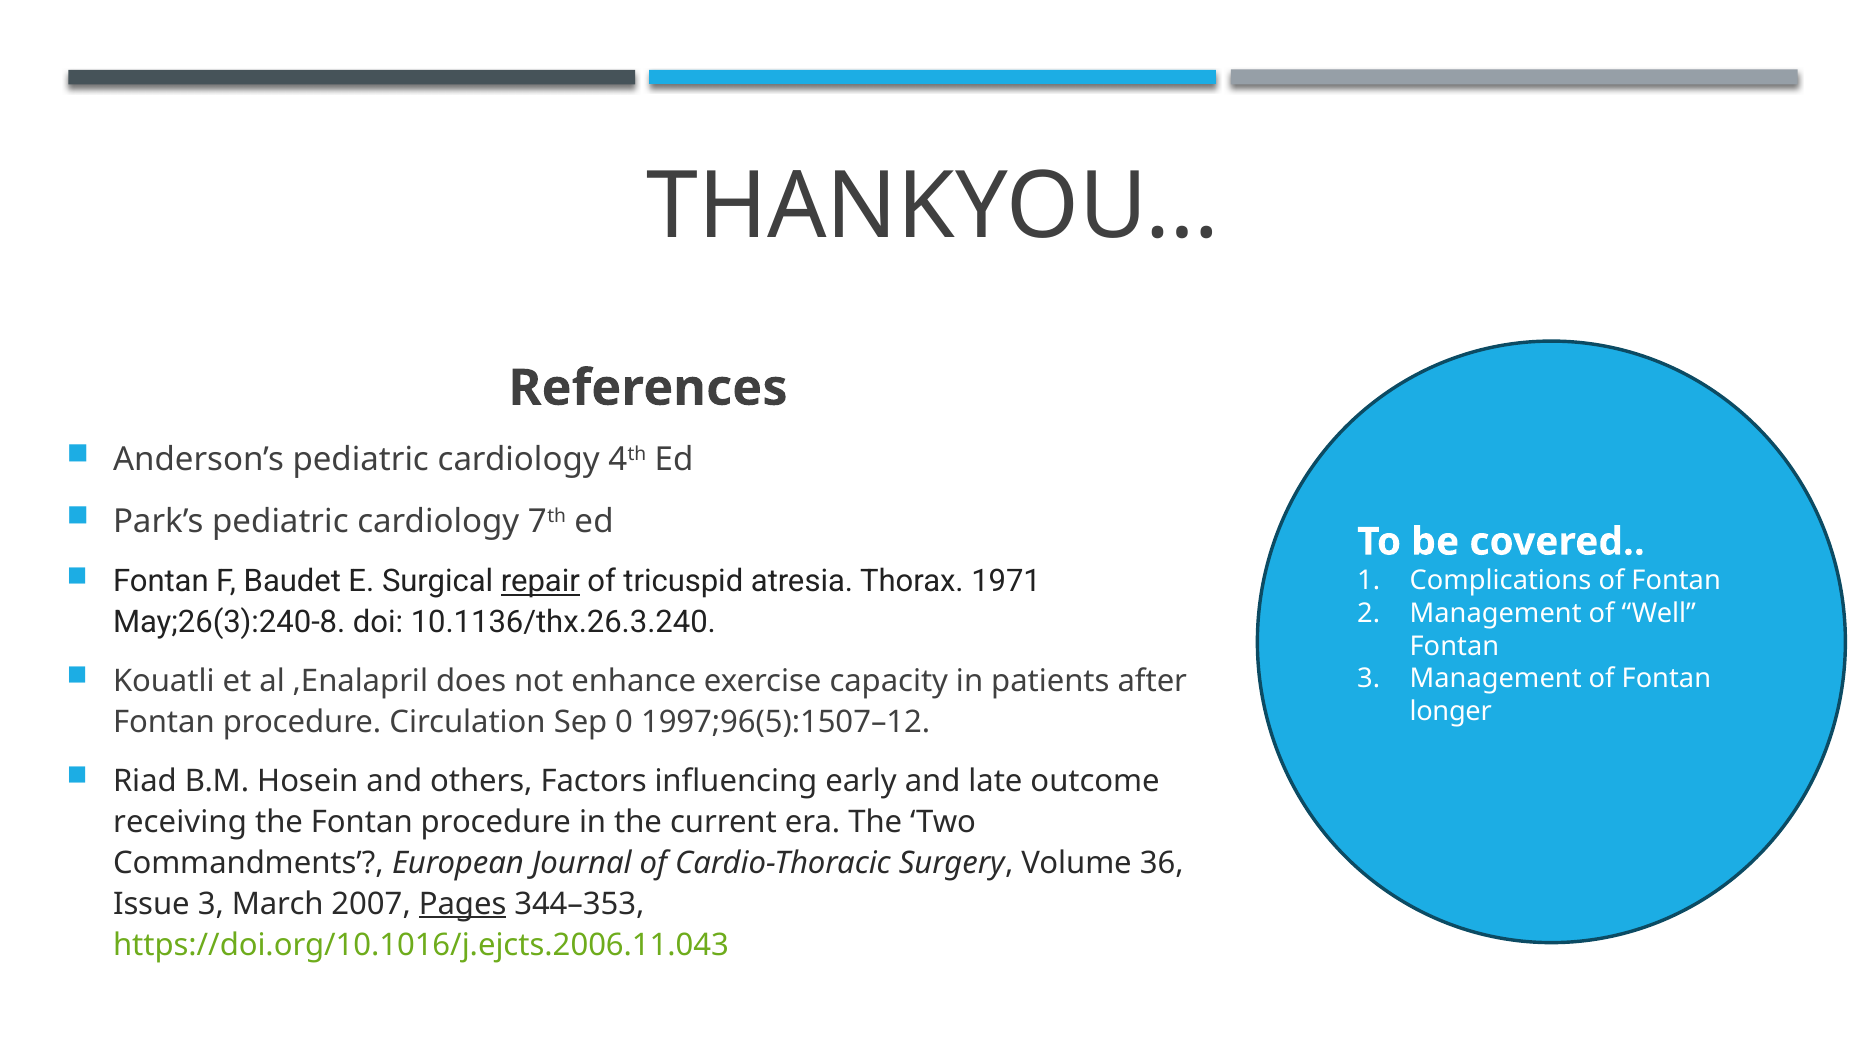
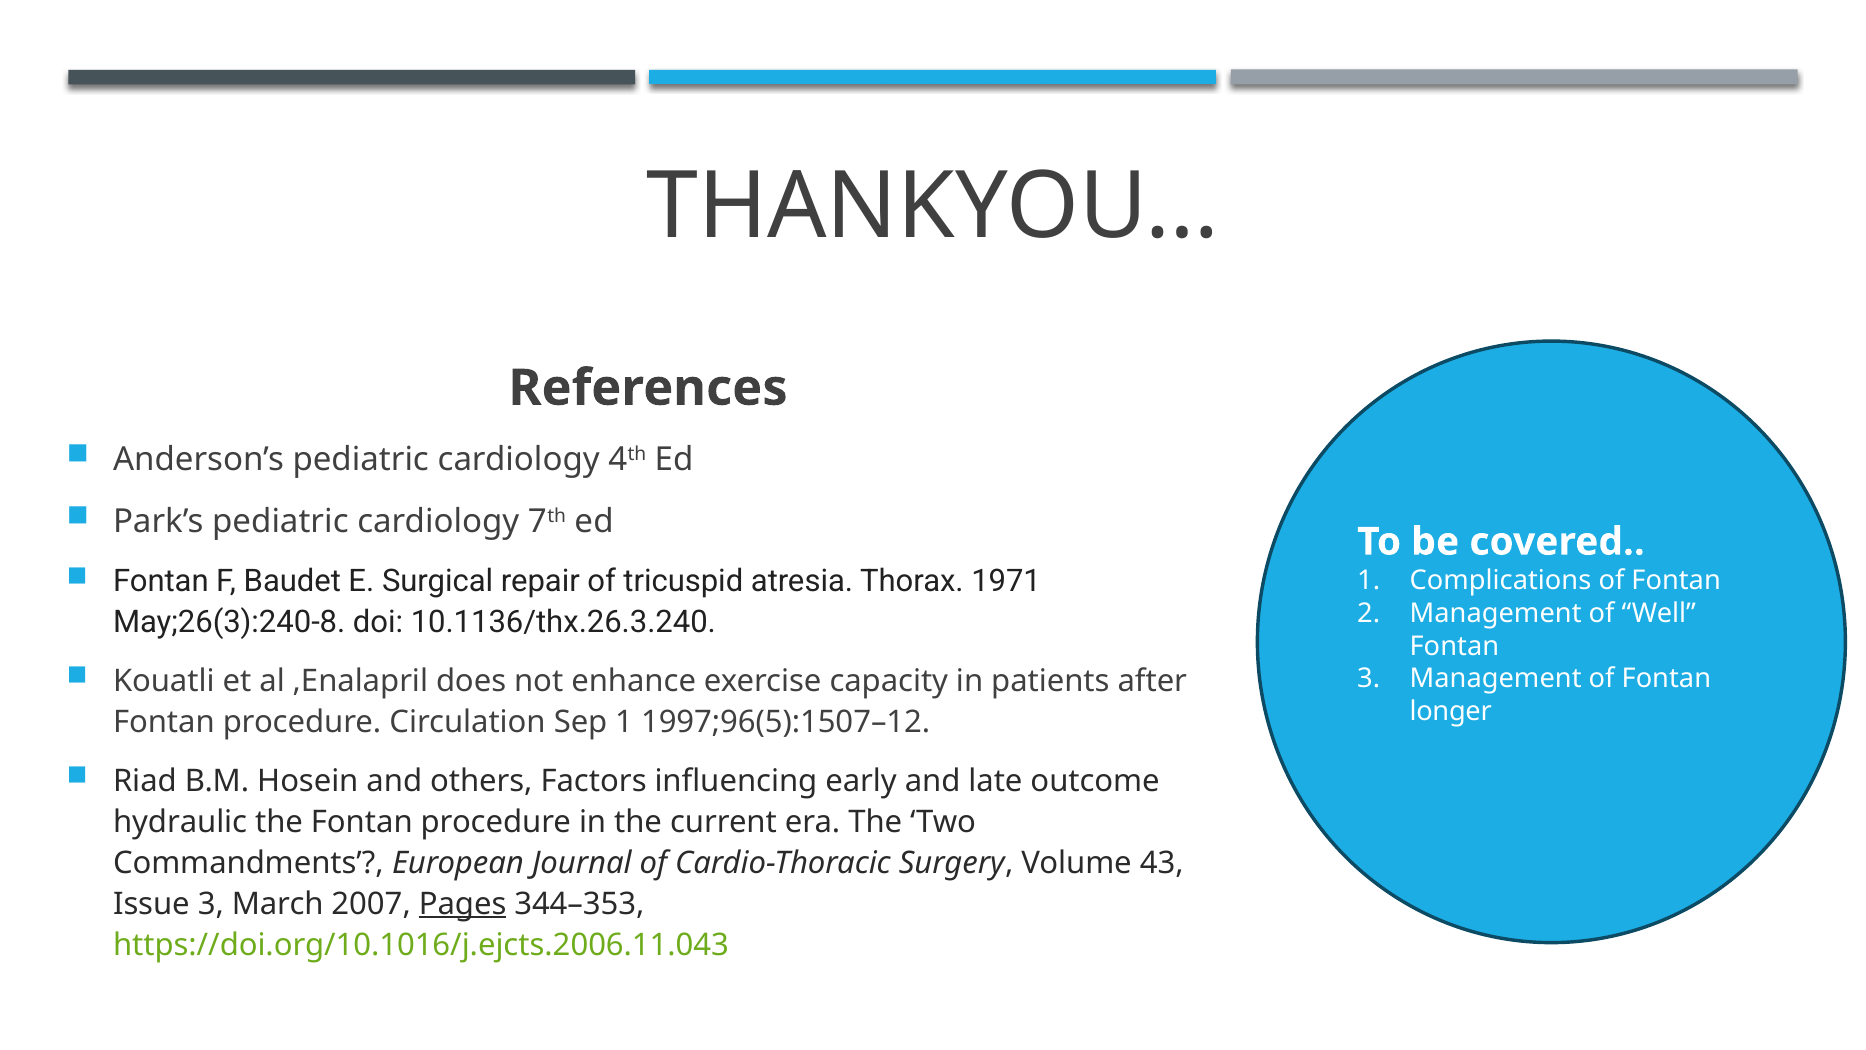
repair underline: present -> none (540, 581)
Sep 0: 0 -> 1 (624, 722)
receiving: receiving -> hydraulic (180, 822)
36: 36 -> 43 (1162, 863)
